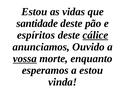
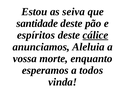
vidas: vidas -> seiva (74, 12)
Ouvido: Ouvido -> Aleluia (88, 46)
vossa underline: present -> none (25, 58)
a estou: estou -> todos (91, 70)
